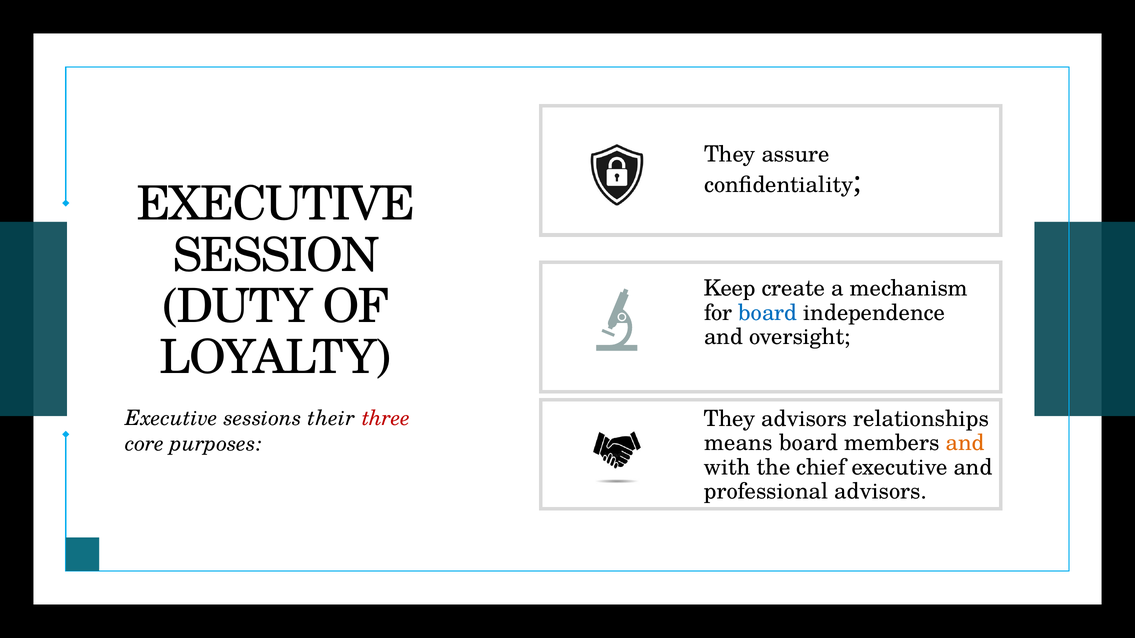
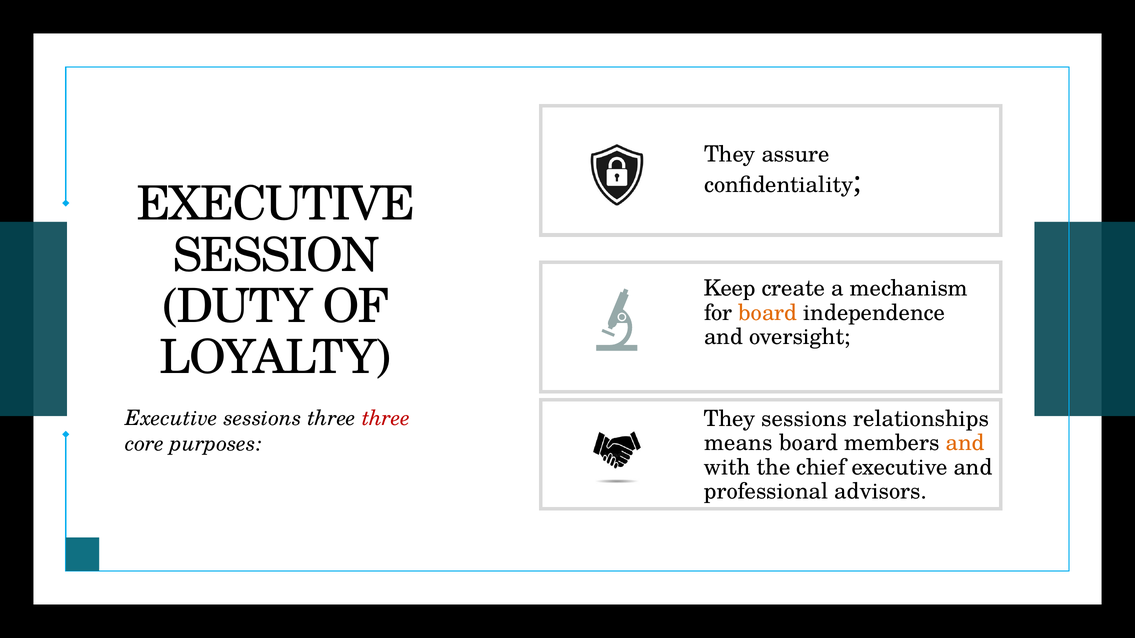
board colour: blue -> orange (768, 313)
sessions their: their -> three (332, 418)
They advisors: advisors -> sessions (804, 419)
